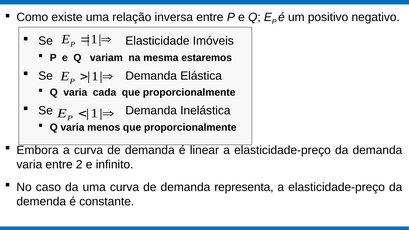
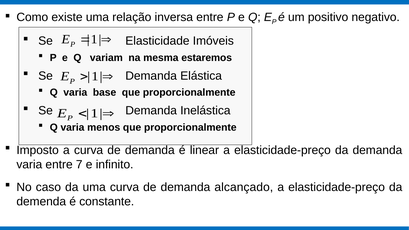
cada: cada -> base (105, 93)
Embora: Embora -> Imposto (38, 150)
2: 2 -> 7 (79, 165)
representa: representa -> alcançado (244, 187)
